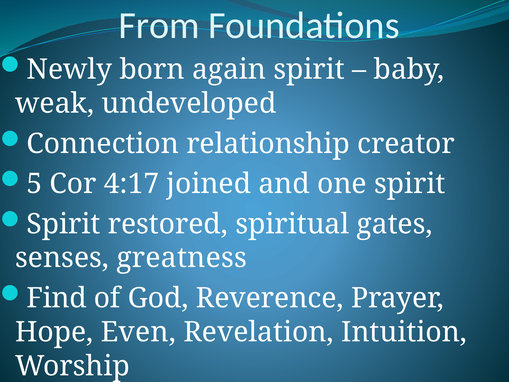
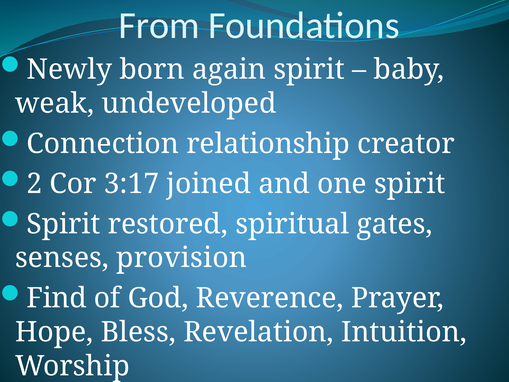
5: 5 -> 2 (34, 184)
4:17: 4:17 -> 3:17 (132, 184)
greatness: greatness -> provision (182, 258)
Even: Even -> Bless (138, 332)
